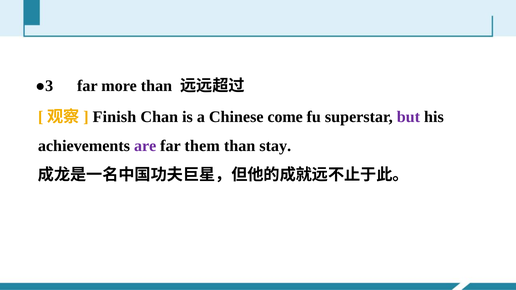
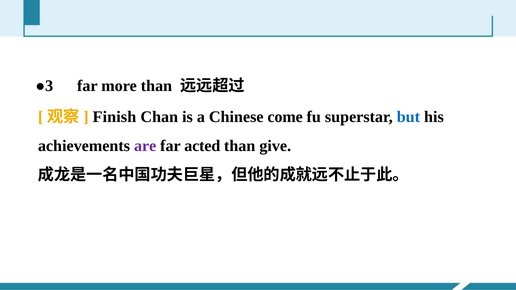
but colour: purple -> blue (408, 117)
them: them -> acted (202, 146)
stay: stay -> give (275, 146)
